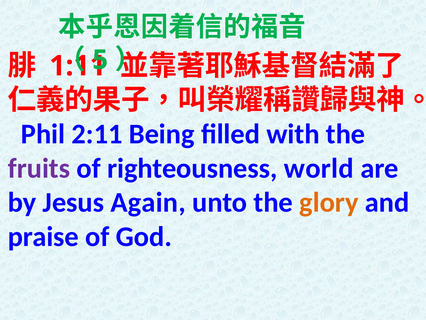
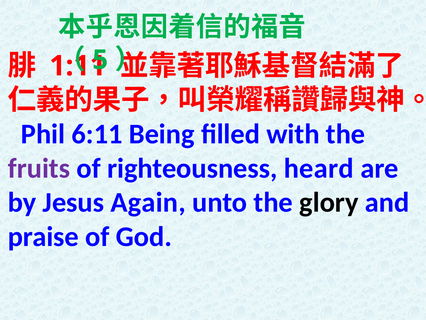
2:11: 2:11 -> 6:11 (97, 134)
world: world -> heard (319, 168)
glory colour: orange -> black (329, 202)
